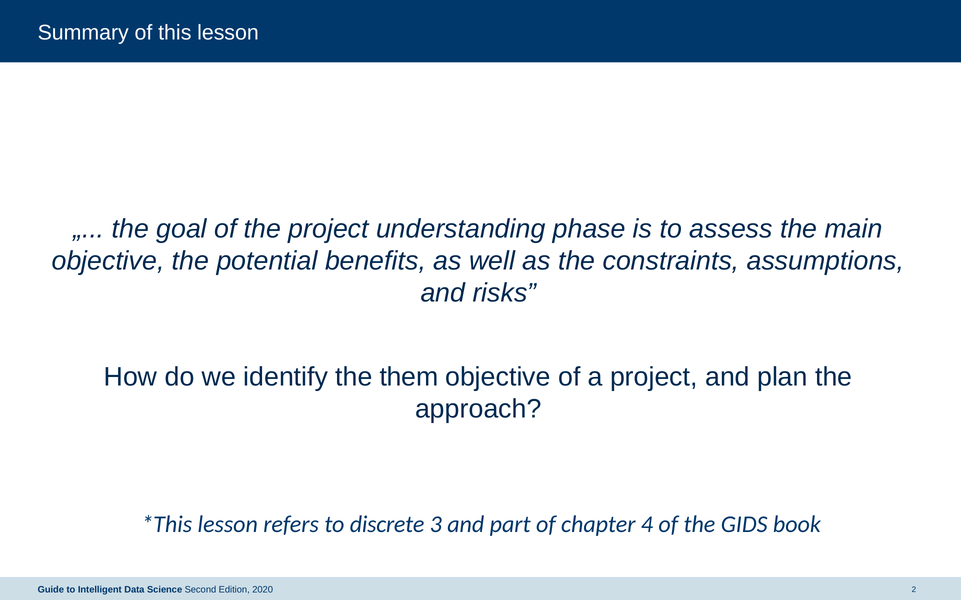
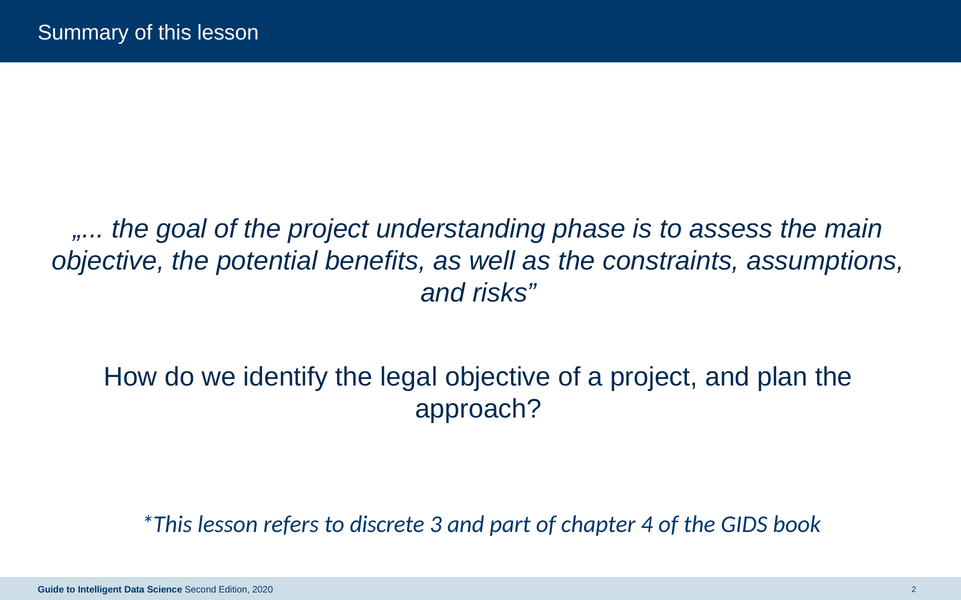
them: them -> legal (409, 378)
